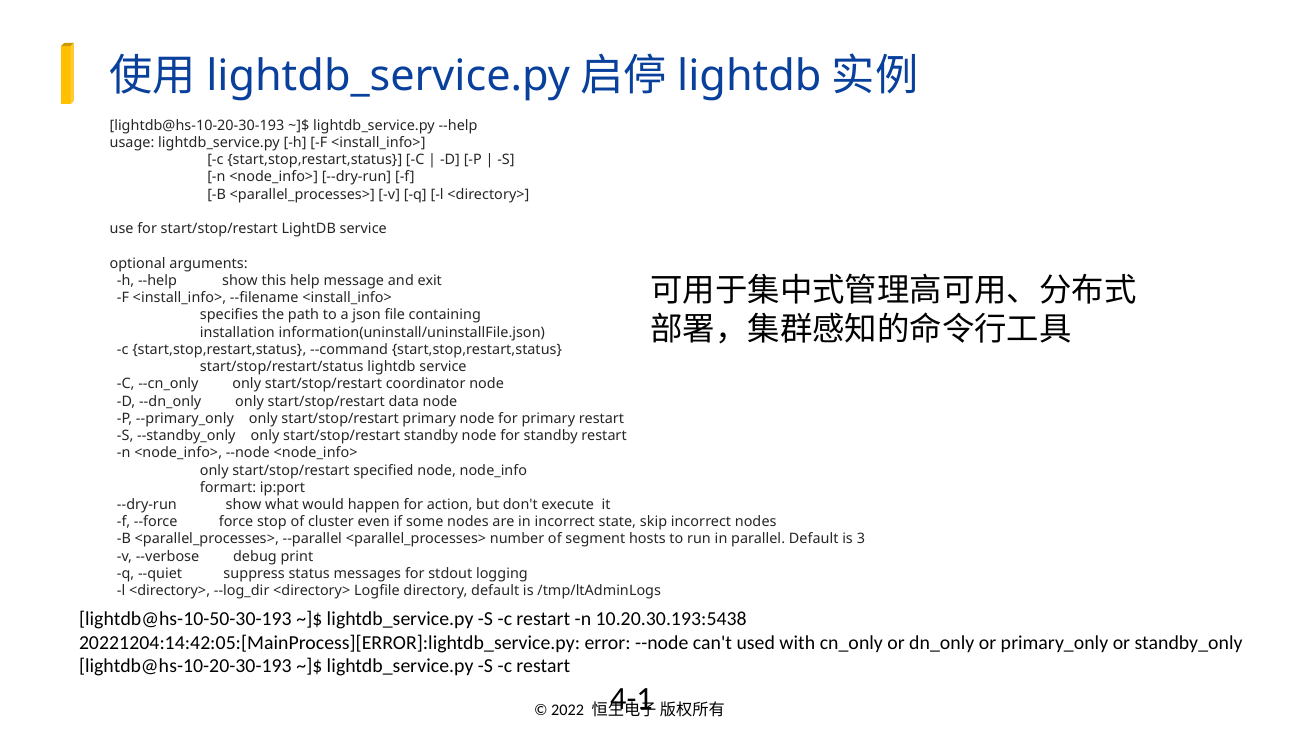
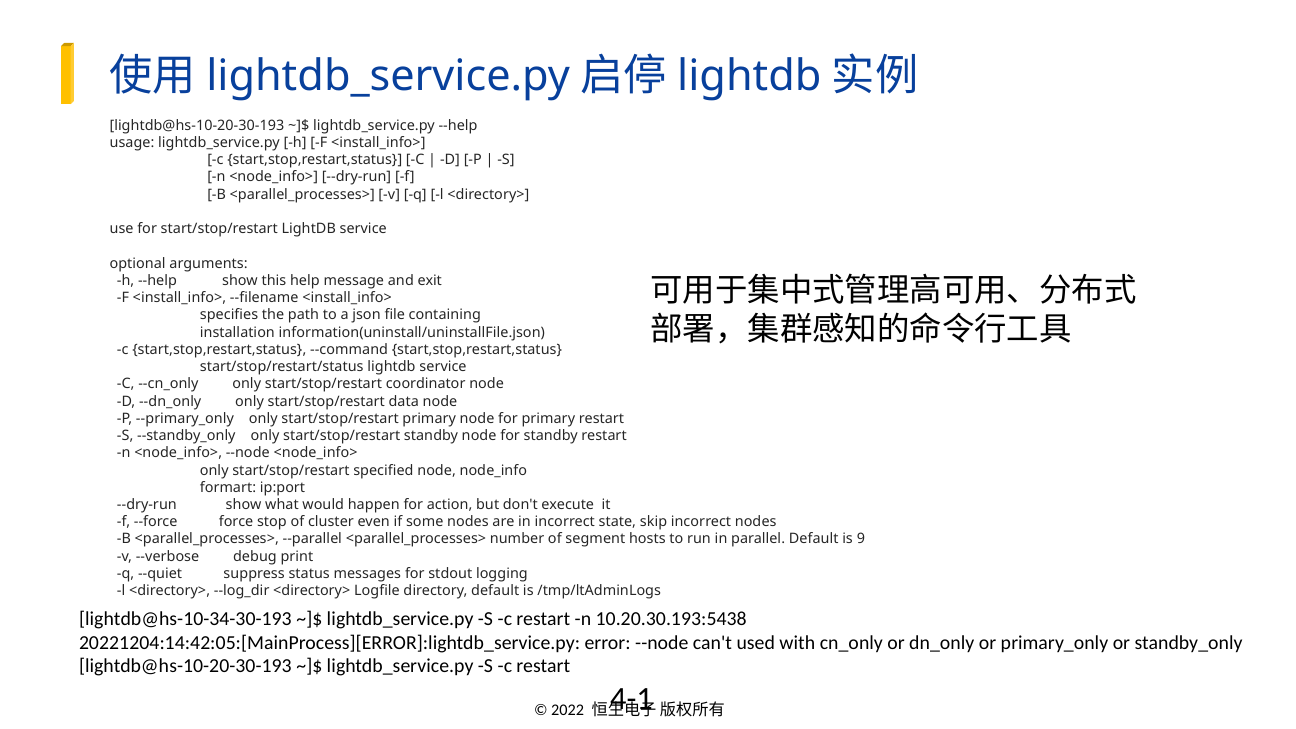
3: 3 -> 9 (861, 539)
lightdb@hs-10-50-30-193: lightdb@hs-10-50-30-193 -> lightdb@hs-10-34-30-193 (185, 619)
